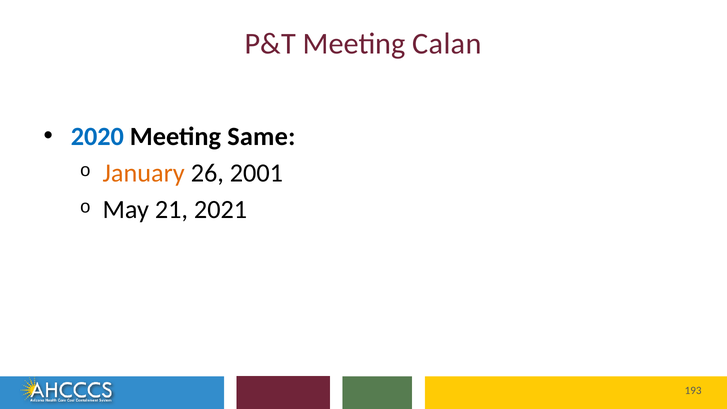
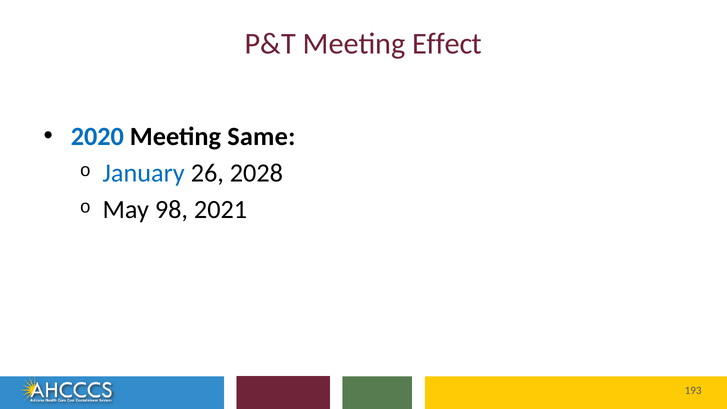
Calan: Calan -> Effect (447, 44)
January colour: orange -> blue (144, 173)
2001: 2001 -> 2028 (256, 173)
21: 21 -> 98 (171, 210)
